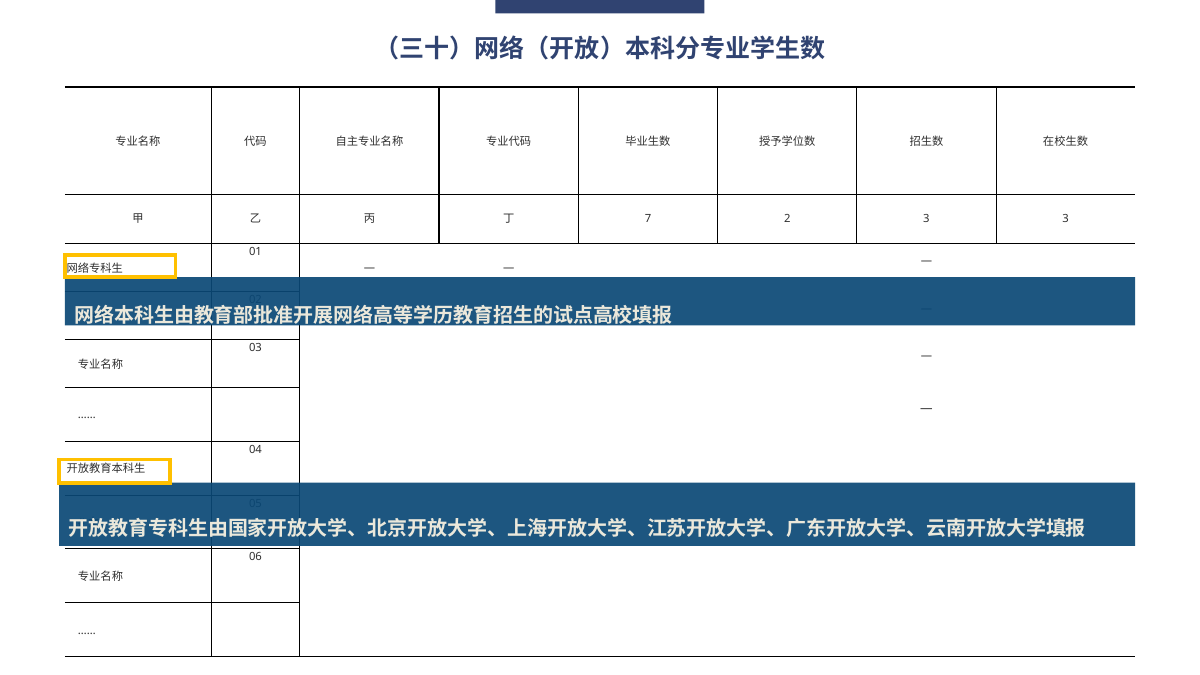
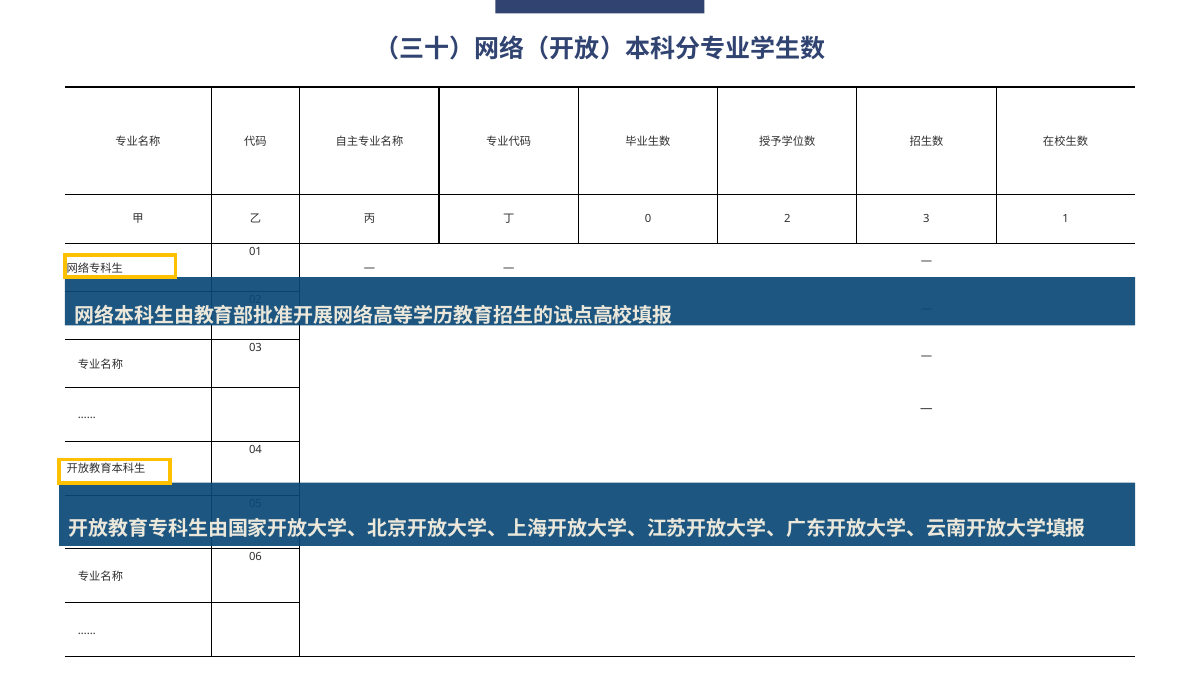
7: 7 -> 0 (648, 219)
3 3: 3 -> 1 (1066, 219)
